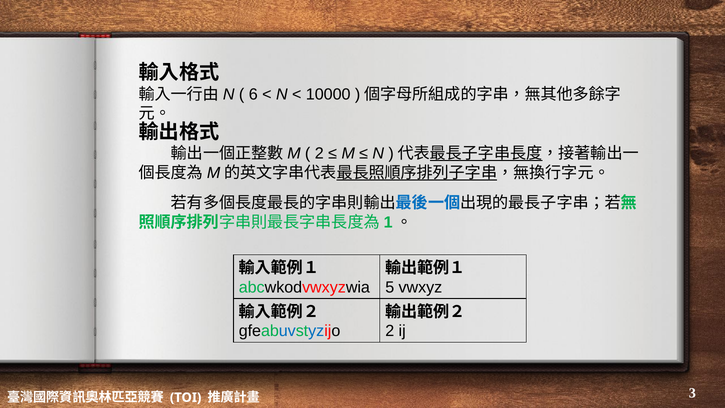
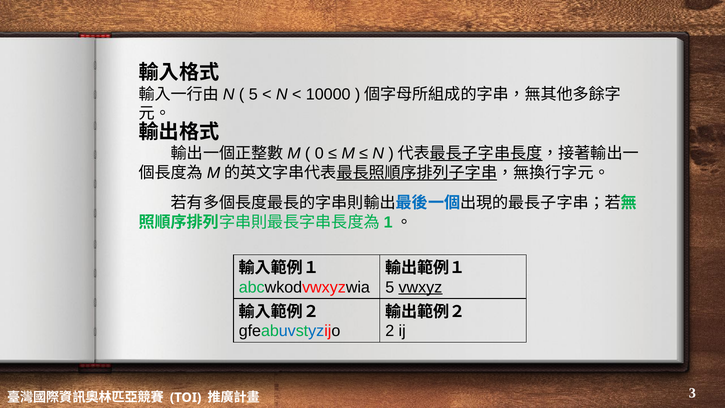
6: 6 -> 5 (253, 94)
2: 2 -> 0 (319, 153)
vwxyz underline: none -> present (420, 287)
